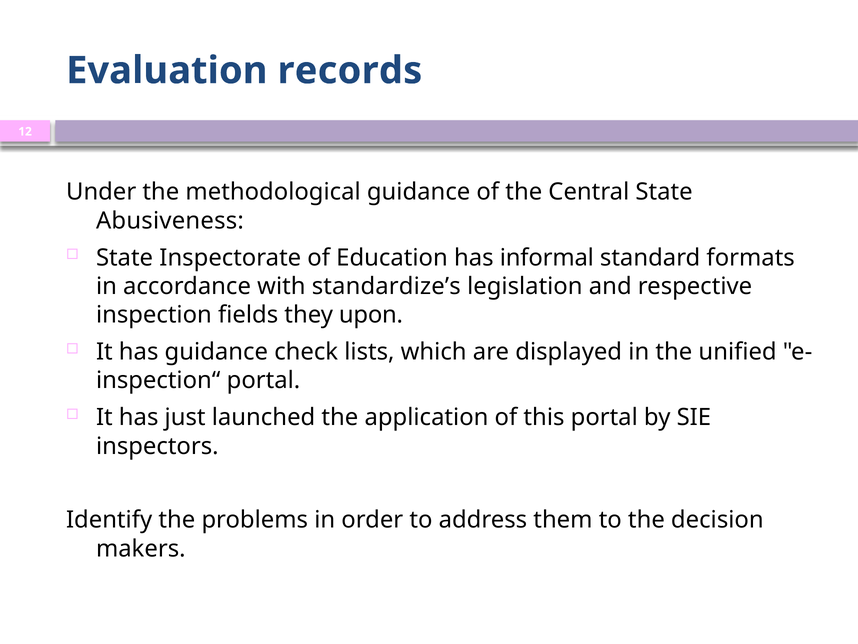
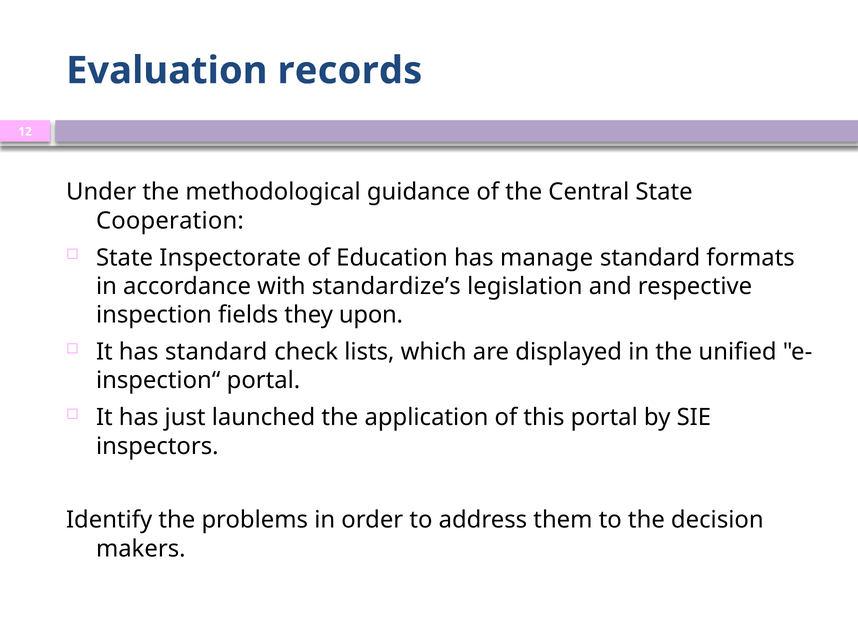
Abusiveness: Abusiveness -> Cooperation (170, 220)
informal: informal -> manage (547, 257)
has guidance: guidance -> standard (216, 352)
